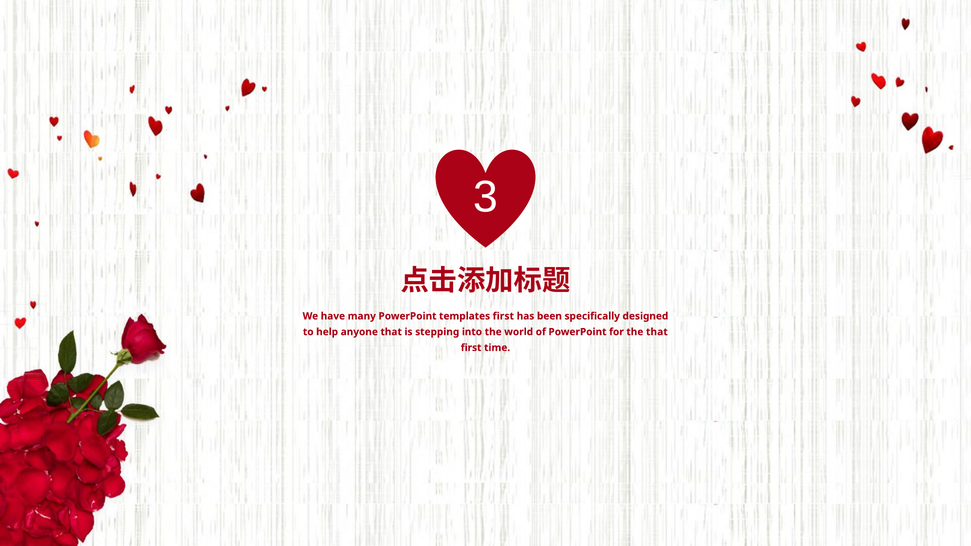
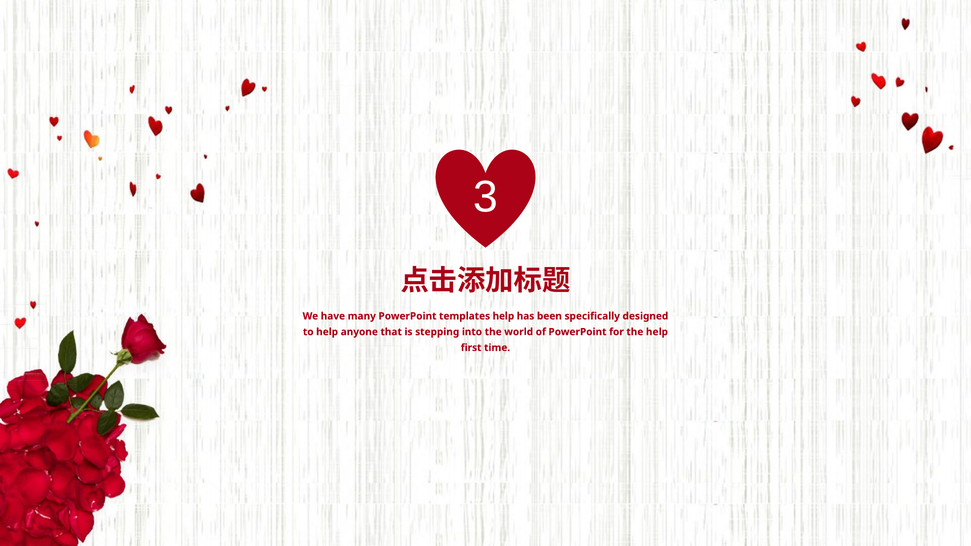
templates first: first -> help (503, 316)
the that: that -> help (657, 332)
